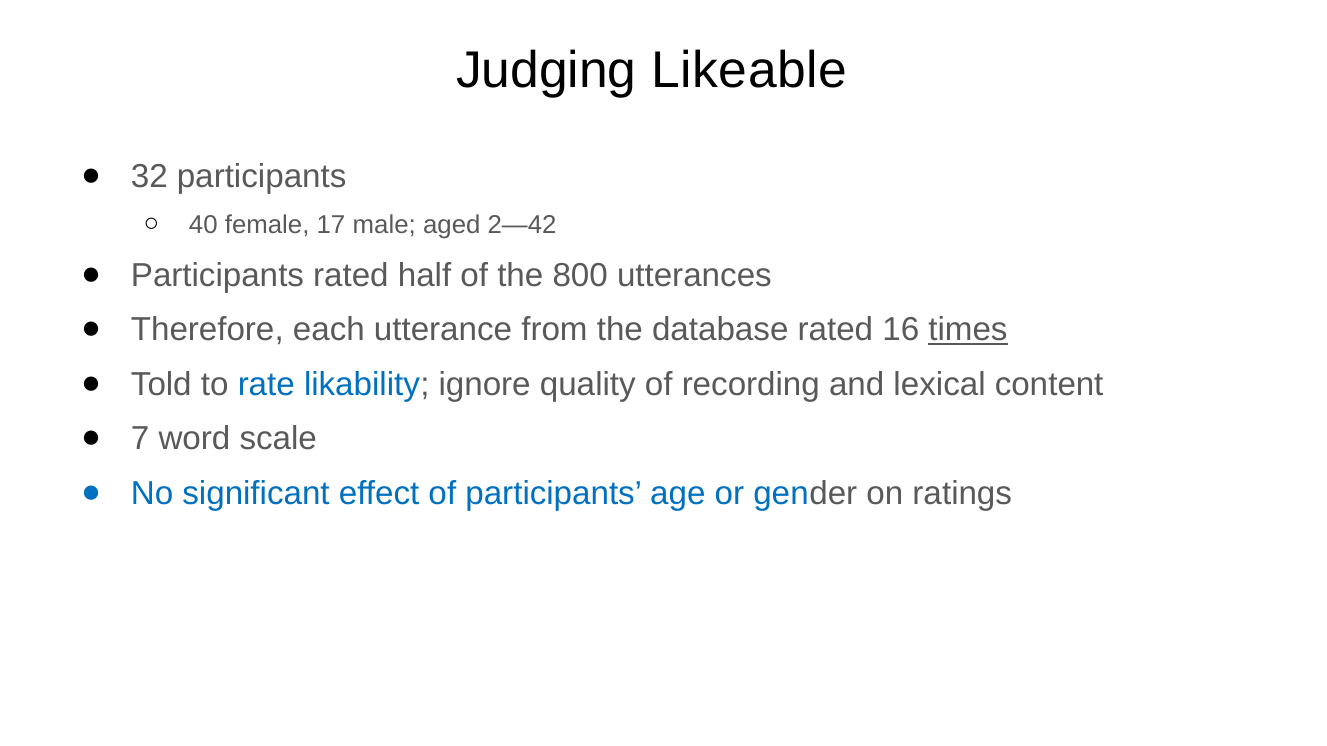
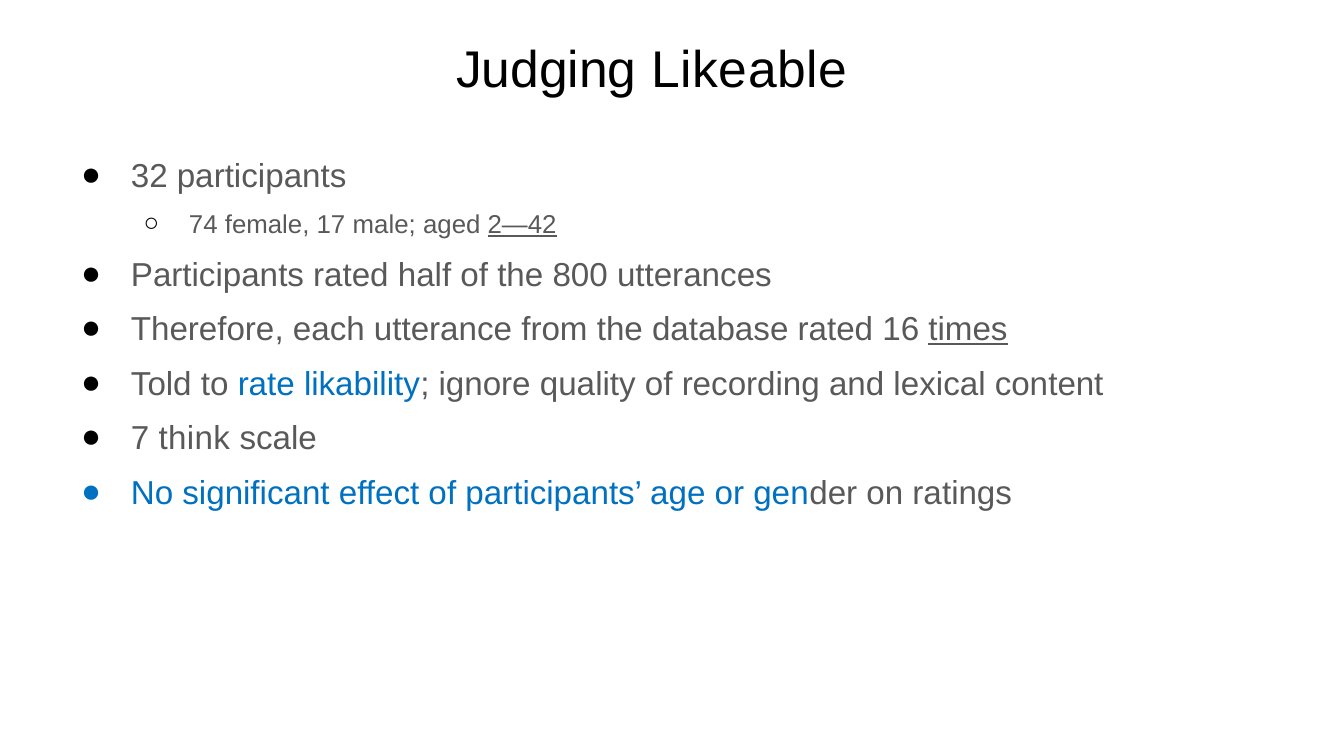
40: 40 -> 74 (203, 225)
2—42 underline: none -> present (522, 225)
word: word -> think (194, 439)
